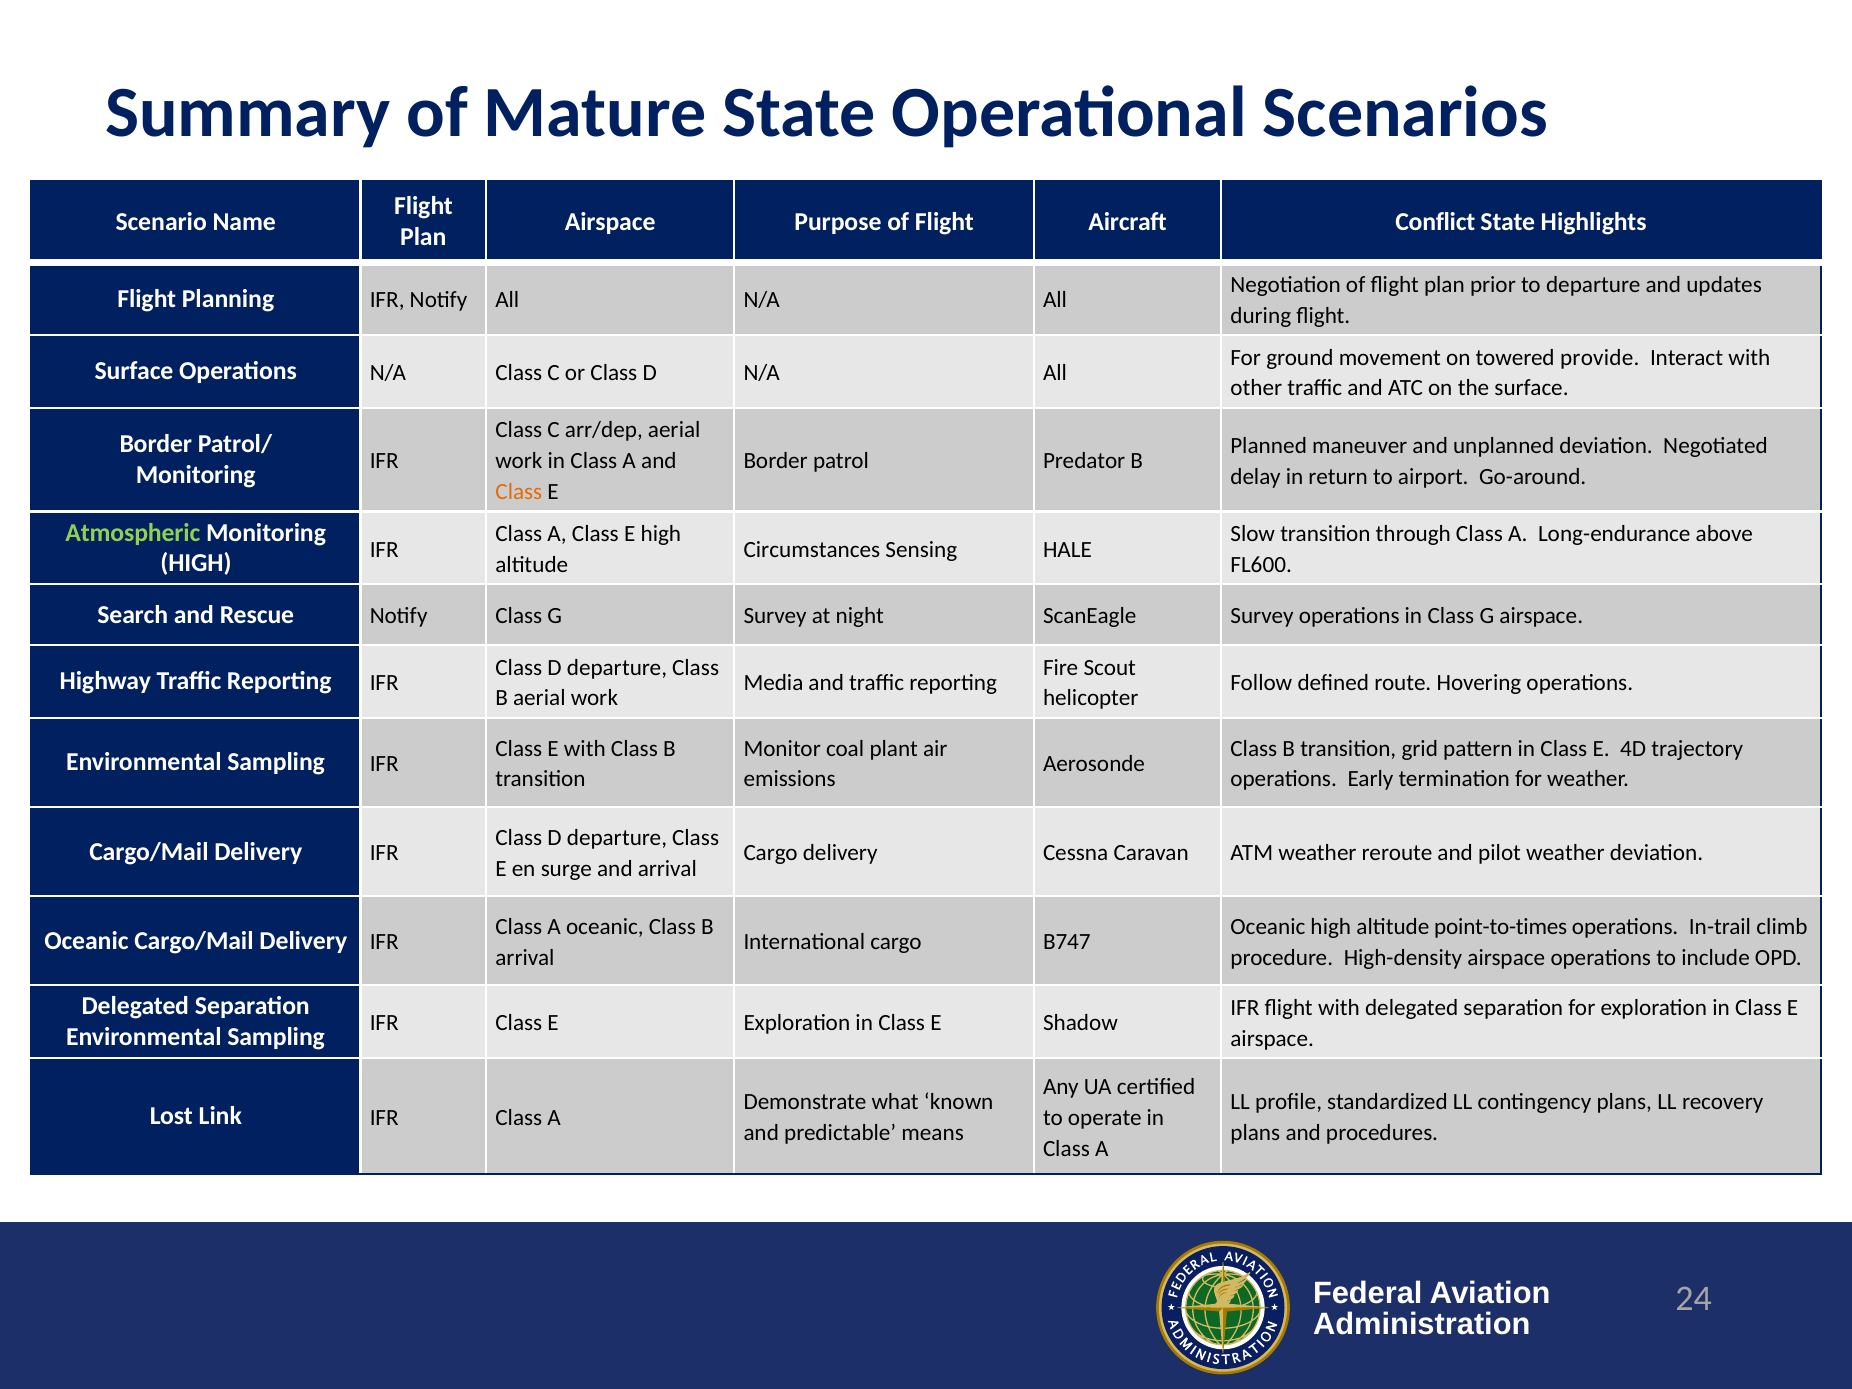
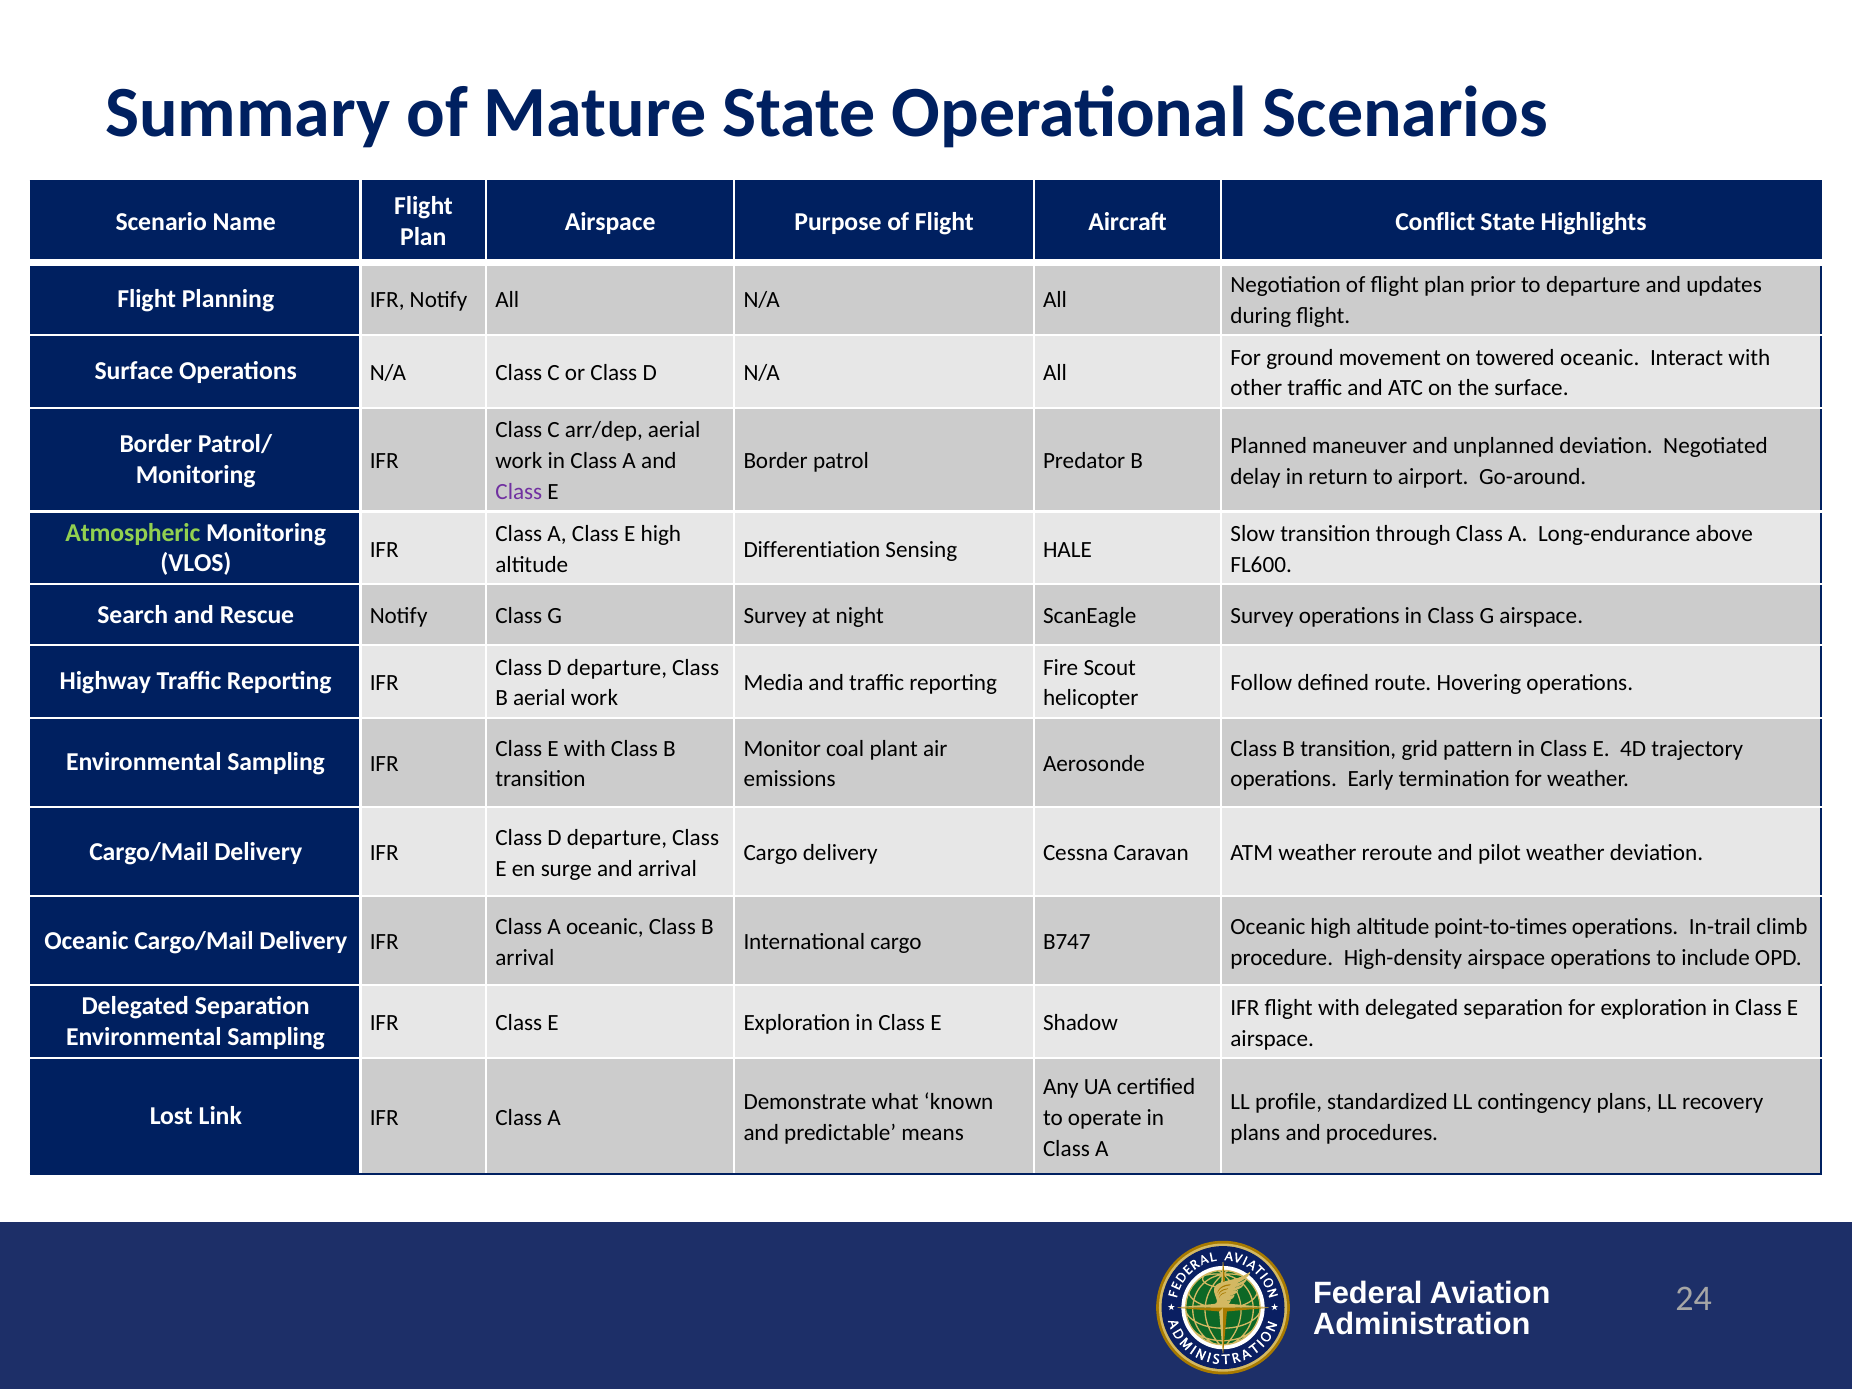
towered provide: provide -> oceanic (1600, 357)
Class colour: orange -> purple (519, 492)
Circumstances: Circumstances -> Differentiation (812, 549)
HIGH: HIGH -> VLOS (196, 563)
